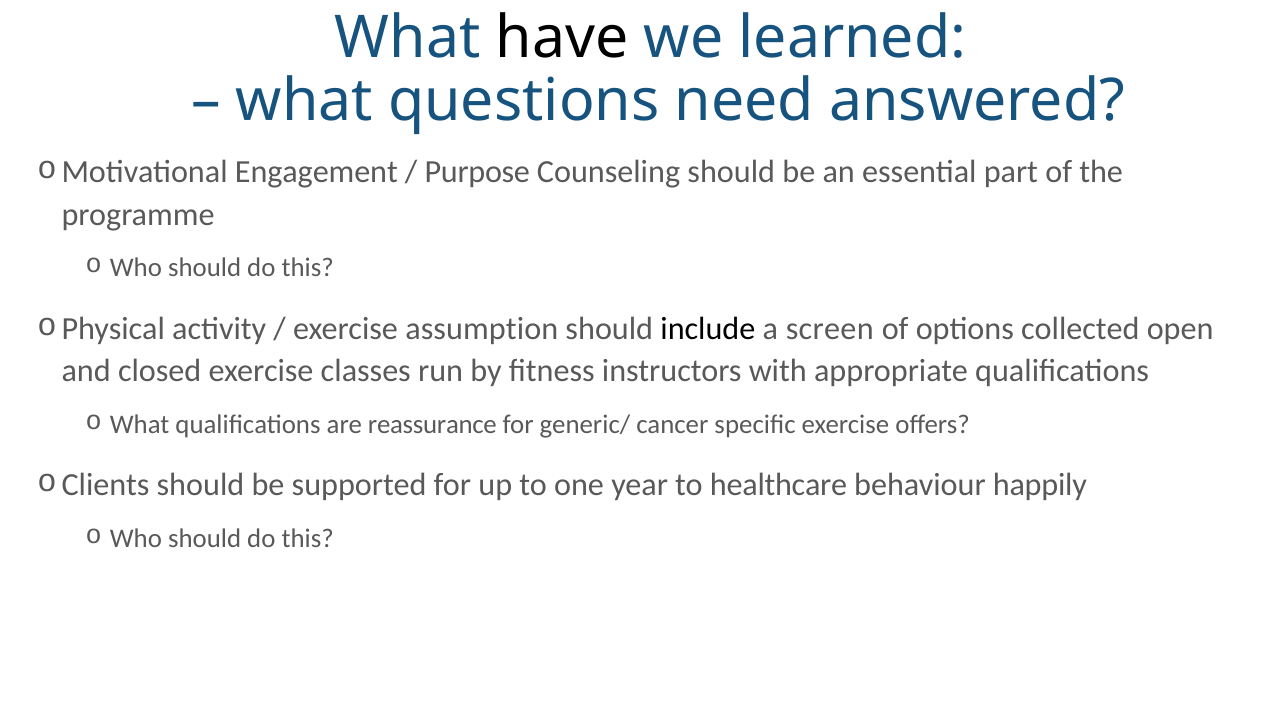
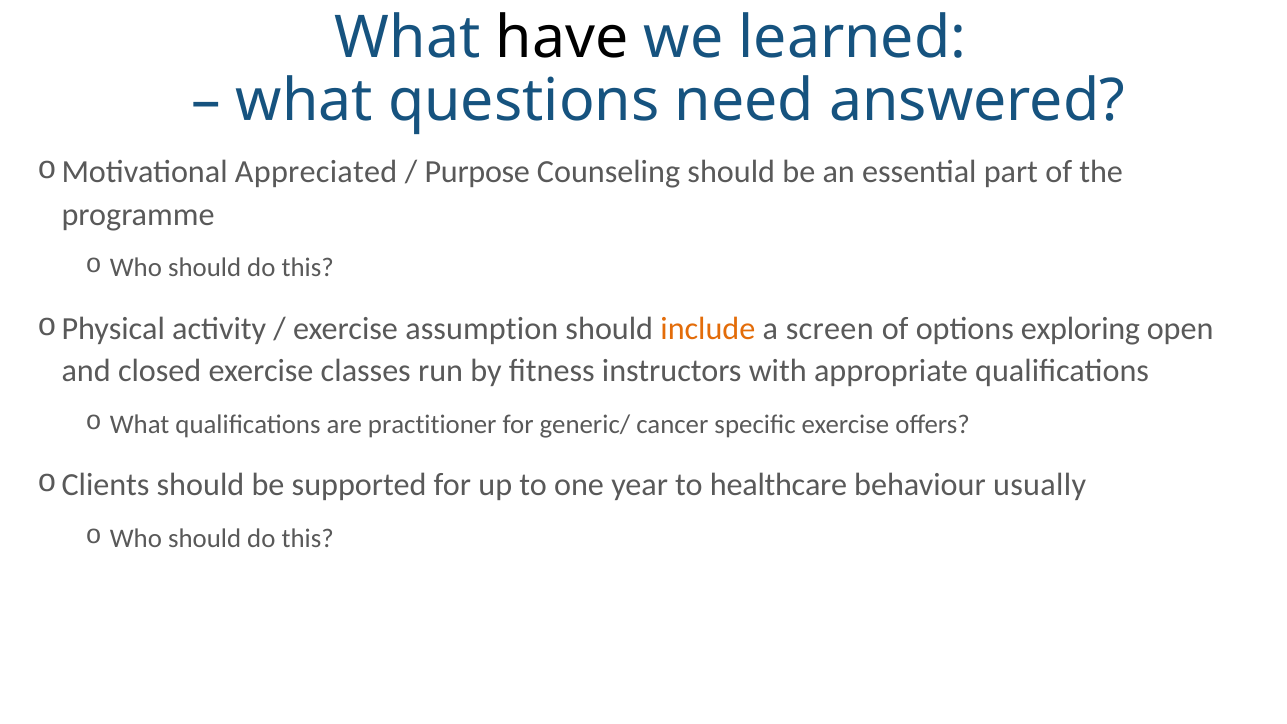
Engagement: Engagement -> Appreciated (316, 172)
include colour: black -> orange (708, 329)
collected: collected -> exploring (1080, 329)
reassurance: reassurance -> practitioner (432, 424)
happily: happily -> usually (1040, 485)
